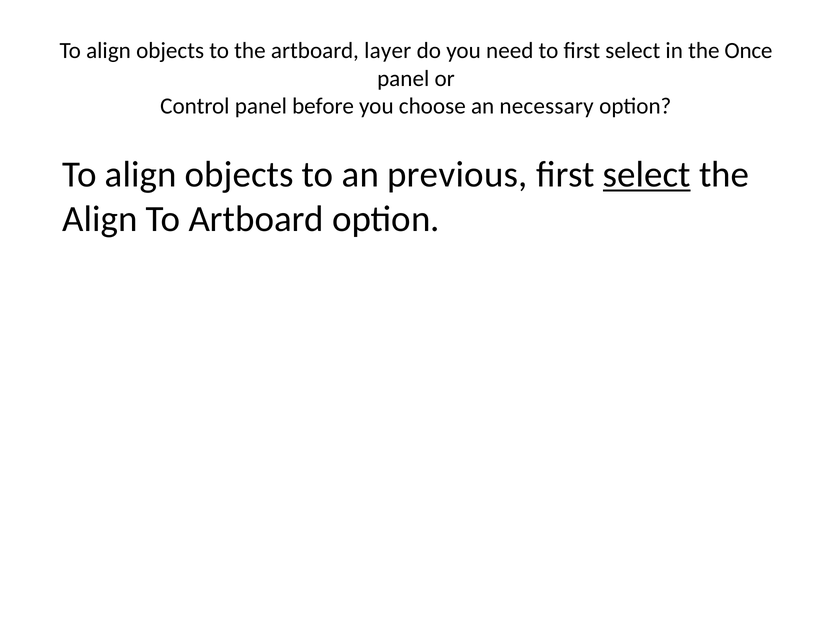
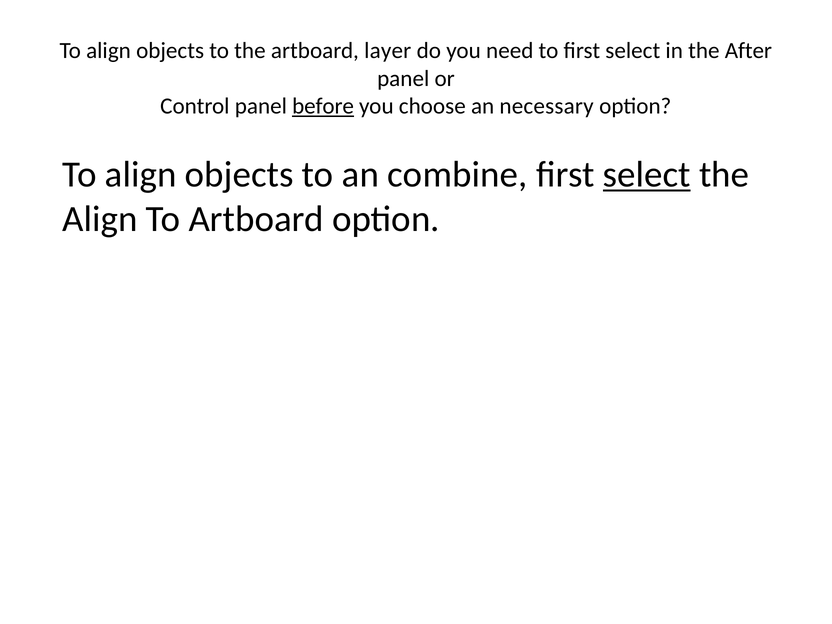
Once: Once -> After (748, 51)
before underline: none -> present (323, 106)
previous: previous -> combine (457, 175)
